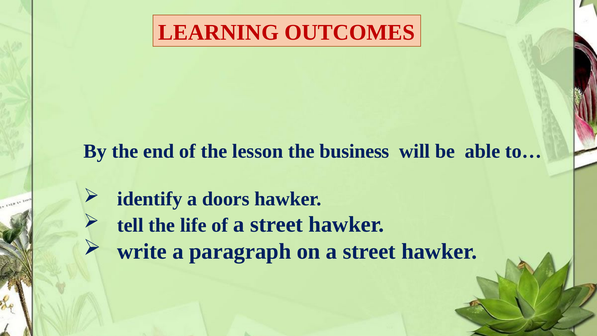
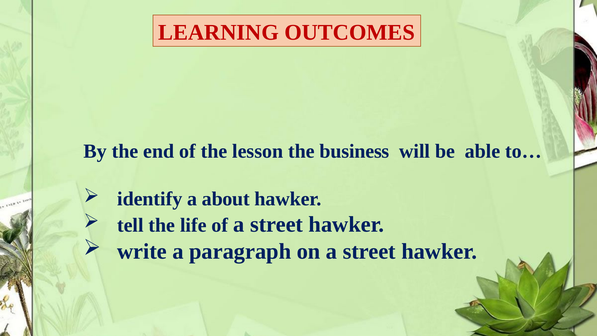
doors: doors -> about (226, 199)
